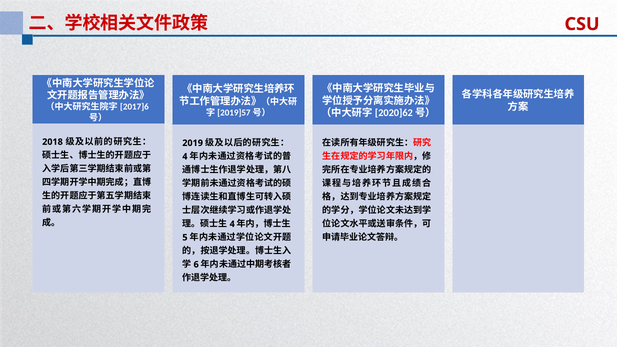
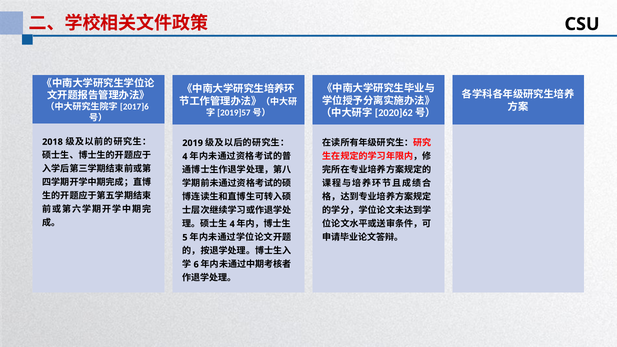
CSU colour: red -> black (582, 24)
